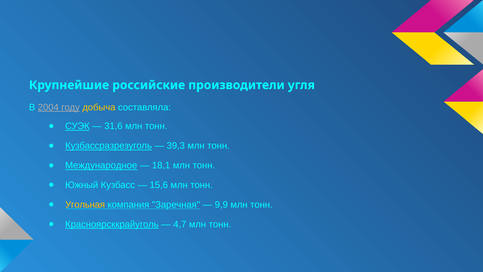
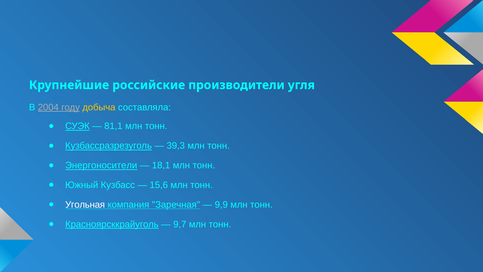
31,6: 31,6 -> 81,1 (113, 126)
Международное: Международное -> Энергоносители (101, 165)
Угольная colour: yellow -> white (85, 204)
4,7: 4,7 -> 9,7 (180, 224)
